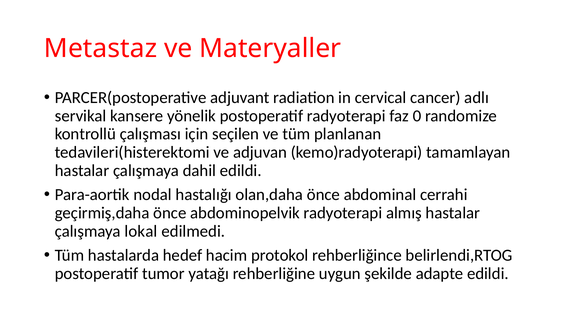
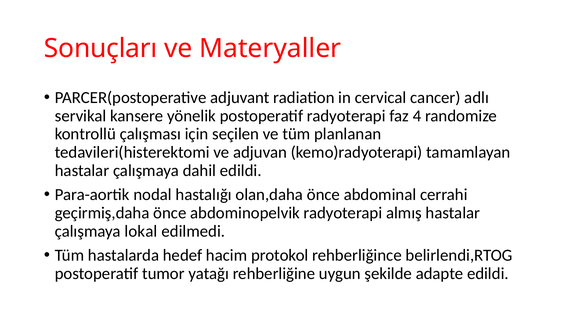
Metastaz: Metastaz -> Sonuçları (101, 48)
0: 0 -> 4 (417, 116)
